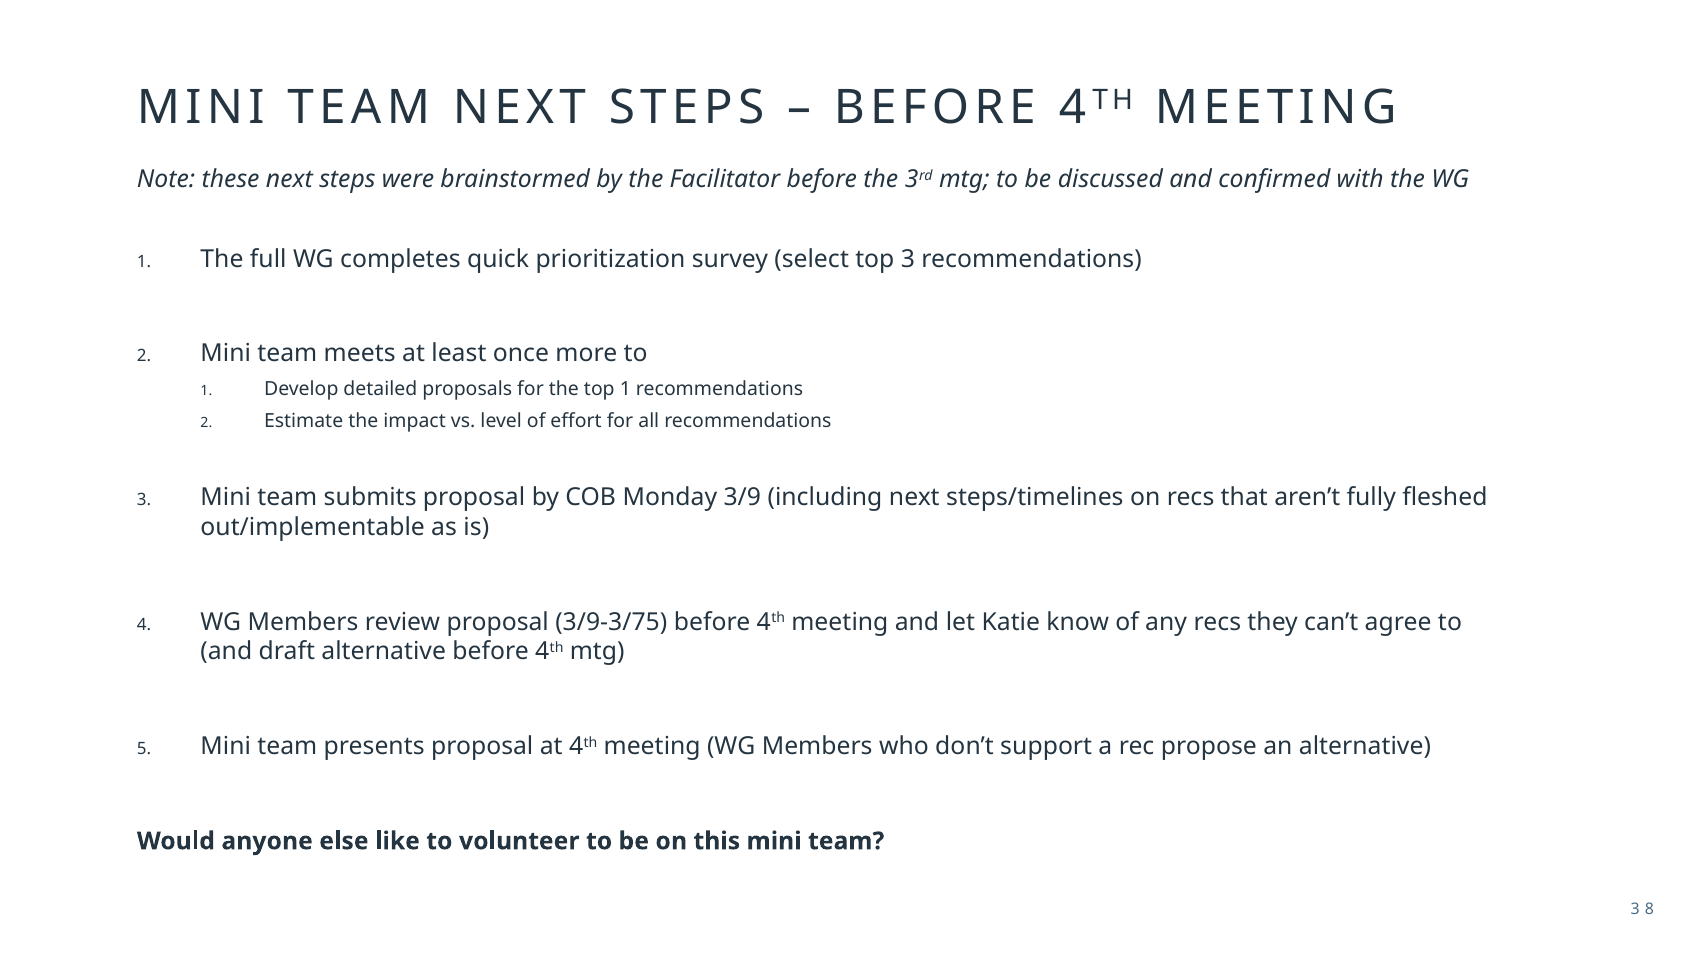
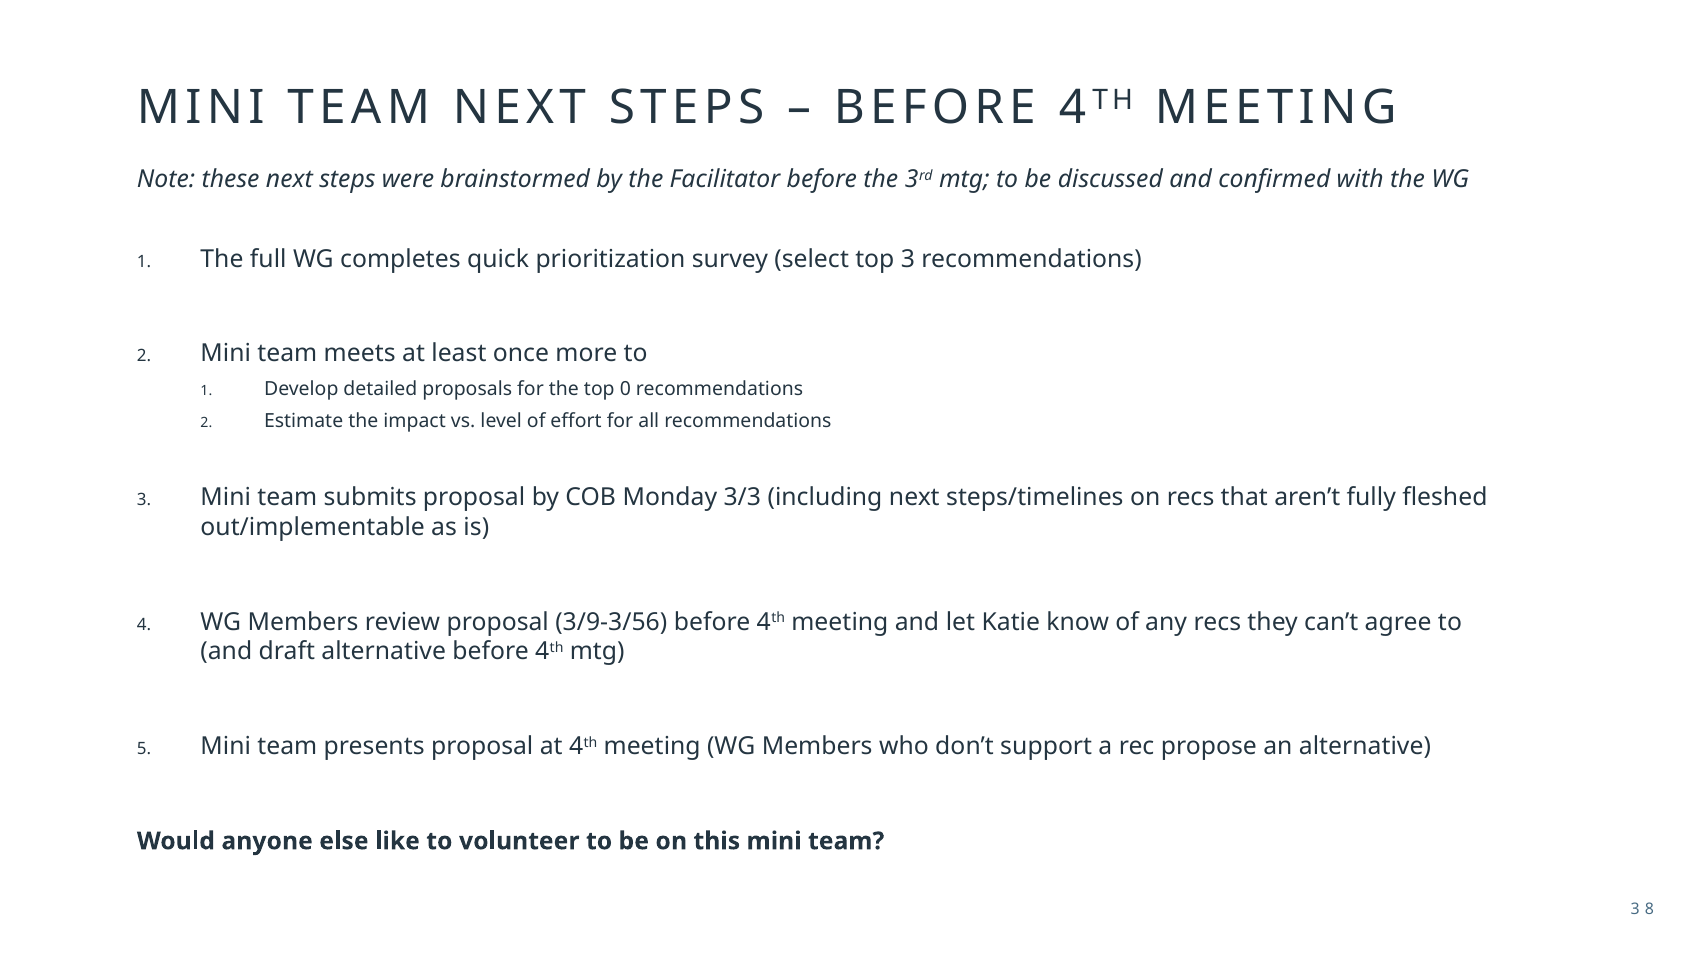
top 1: 1 -> 0 (625, 388)
3/9: 3/9 -> 3/3 (742, 497)
3/9-3/75: 3/9-3/75 -> 3/9-3/56 (611, 622)
